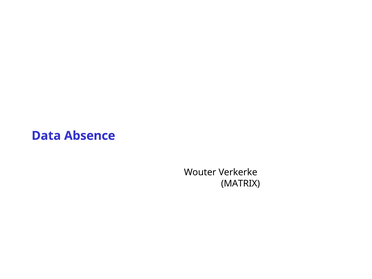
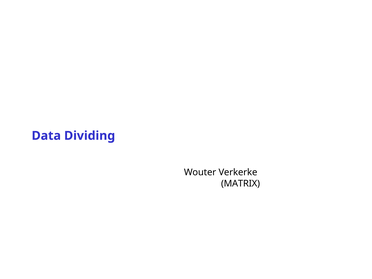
Absence: Absence -> Dividing (90, 136)
